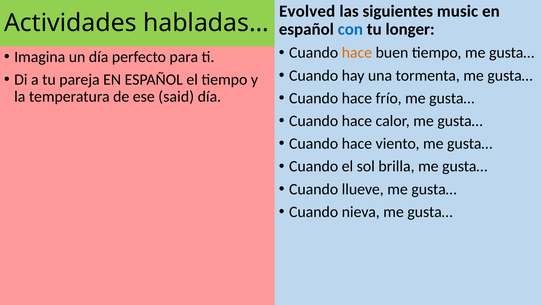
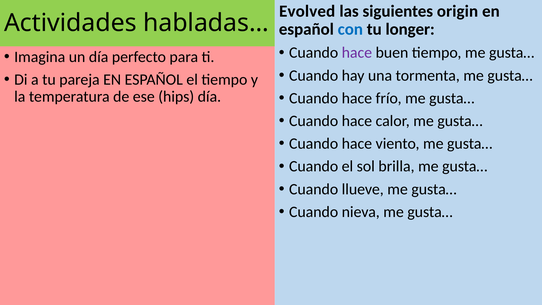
music: music -> origin (457, 11)
hace colour: orange -> purple (357, 53)
said: said -> hips (176, 97)
